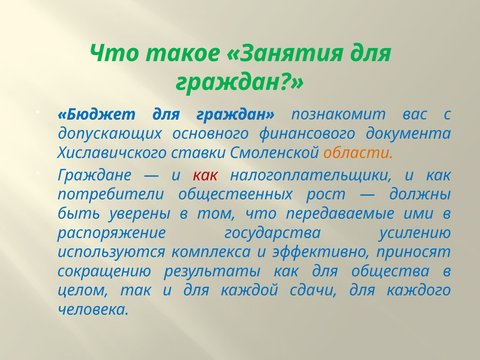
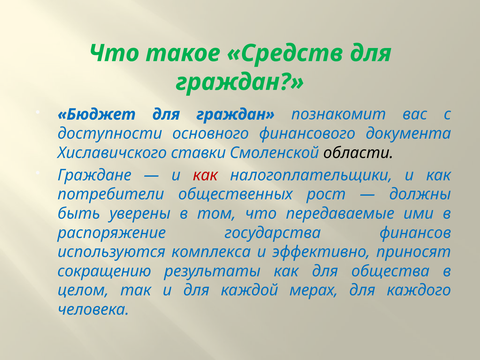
Занятия: Занятия -> Средств (285, 53)
допускающих: допускающих -> доступности (110, 134)
области colour: orange -> black (358, 153)
усилению: усилению -> финансов (415, 233)
сдачи: сдачи -> мерах (314, 290)
